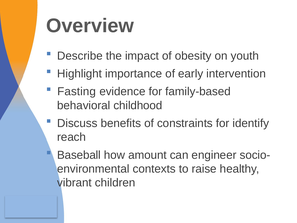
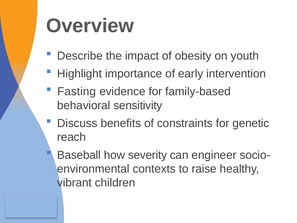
childhood: childhood -> sensitivity (138, 105)
identify: identify -> genetic (251, 123)
amount: amount -> severity (147, 155)
